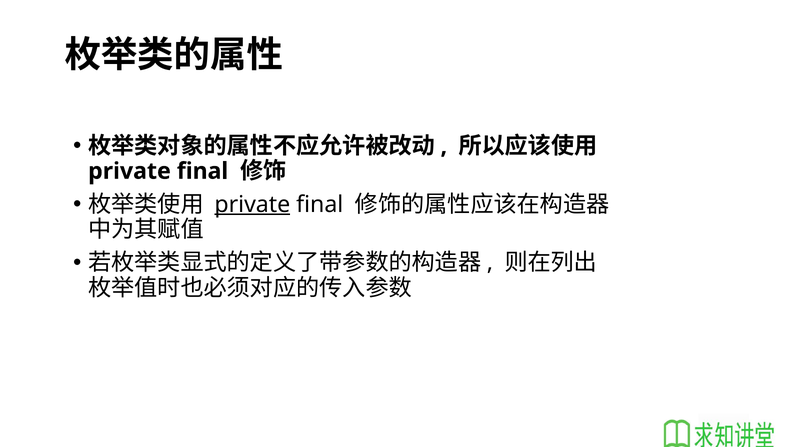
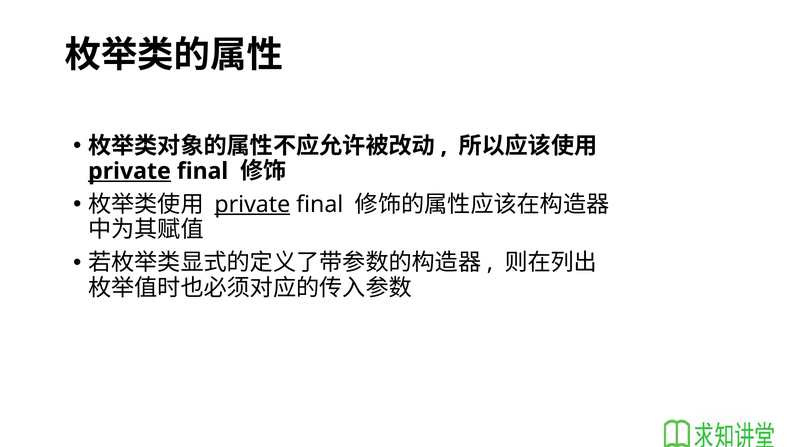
private underline: none -> present (129, 171)
